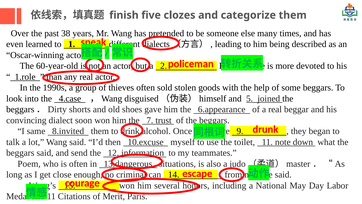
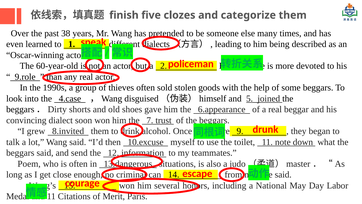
1.role: 1.role -> 9.role (25, 77)
same: same -> grew (36, 131)
